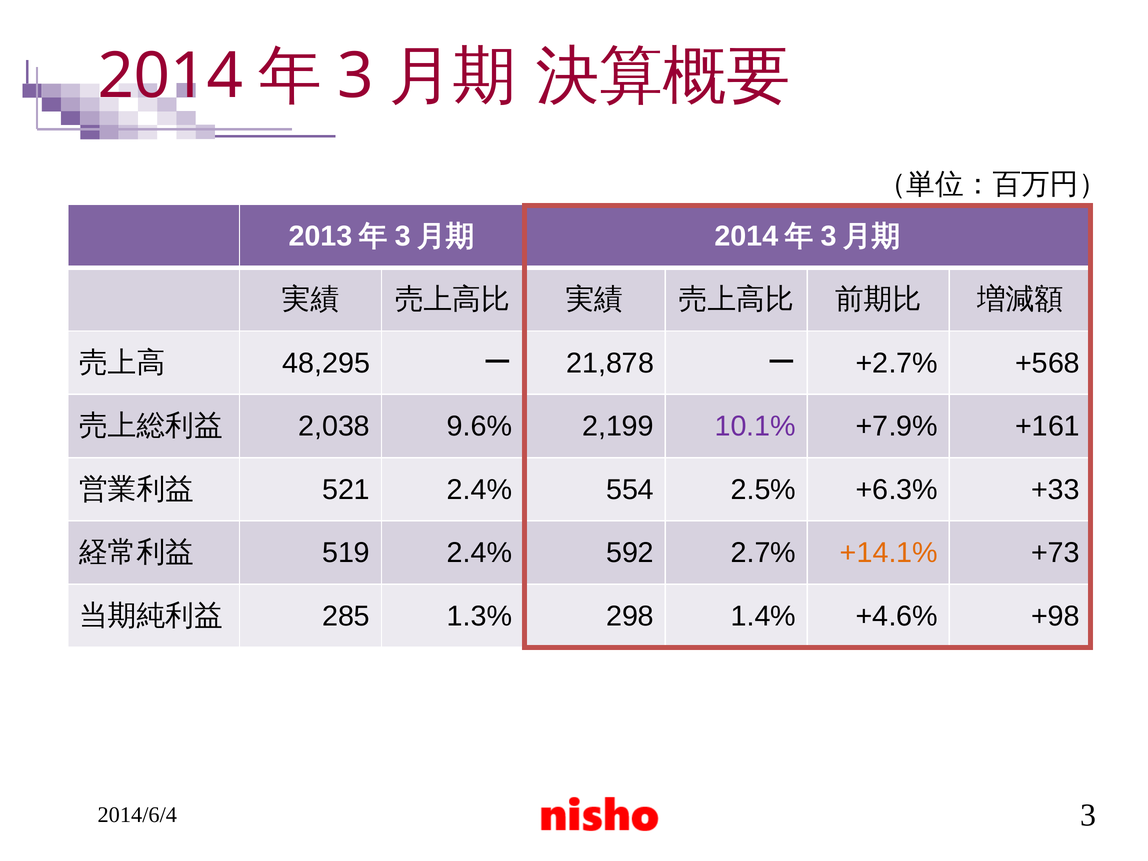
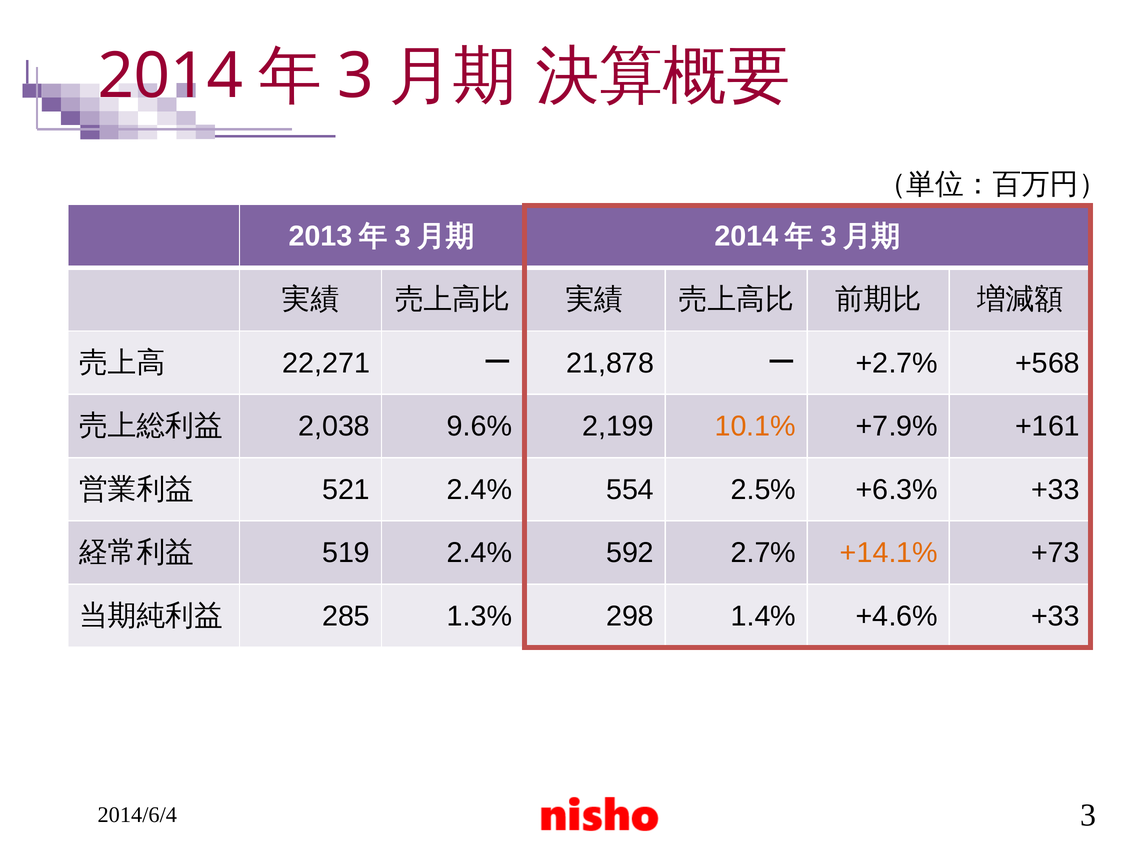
48,295: 48,295 -> 22,271 (326, 363)
10.1% colour: purple -> orange (755, 426)
+4.6% +98: +98 -> +33 (1056, 616)
